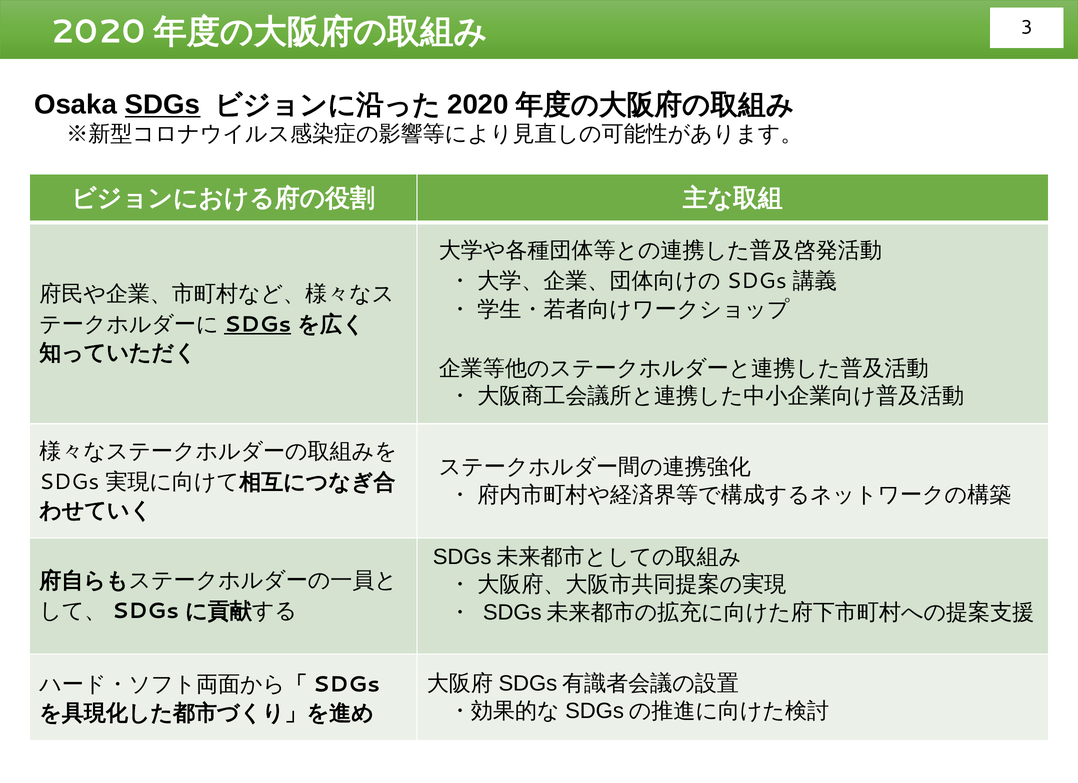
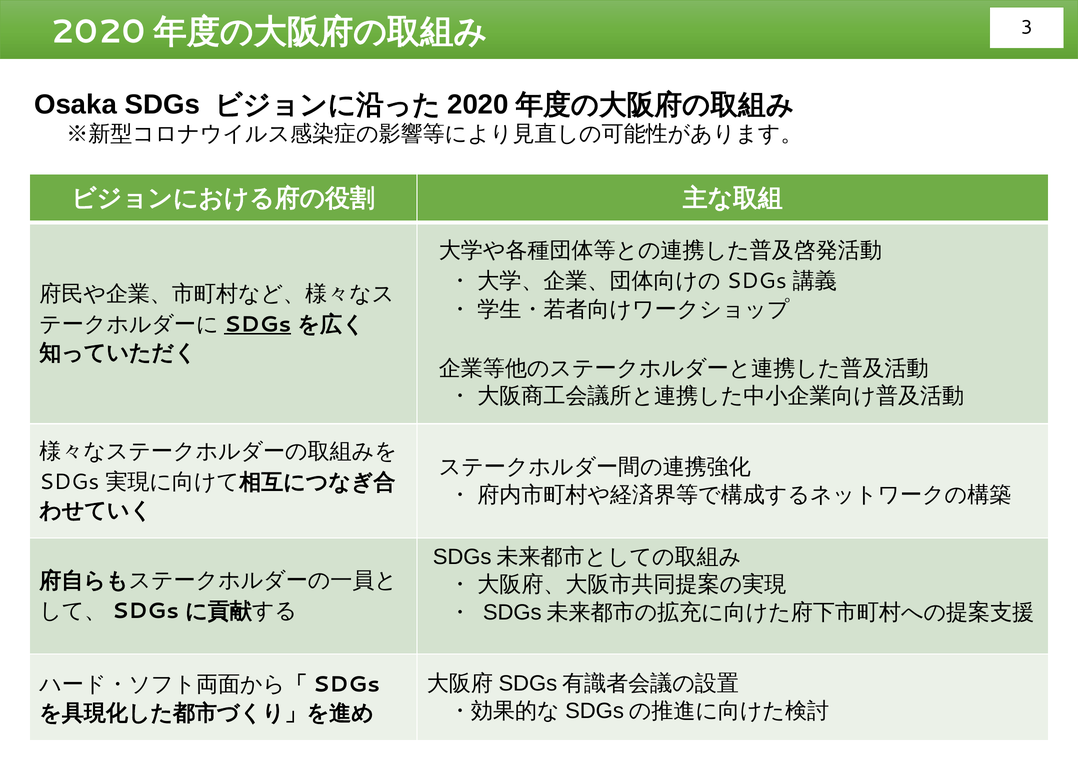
SDGs underline: present -> none (163, 105)
